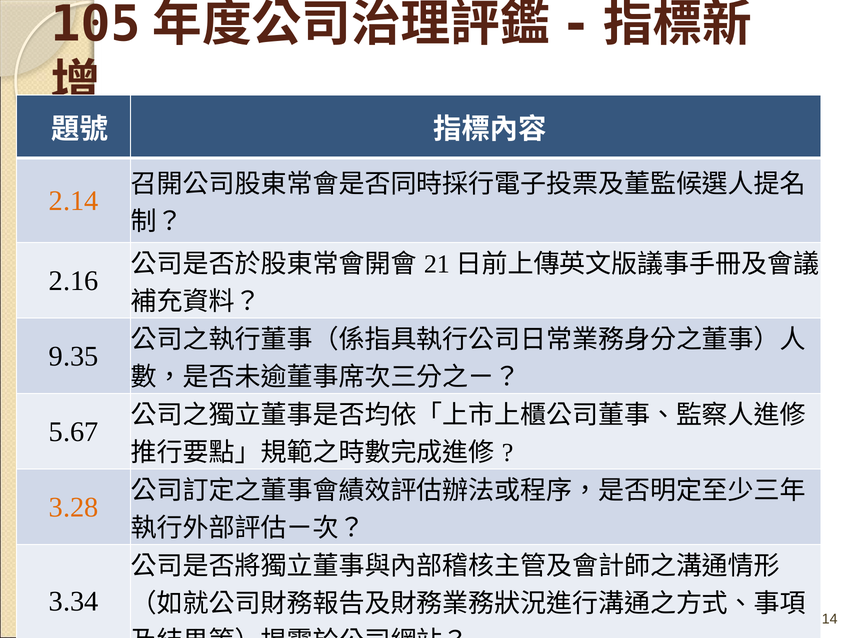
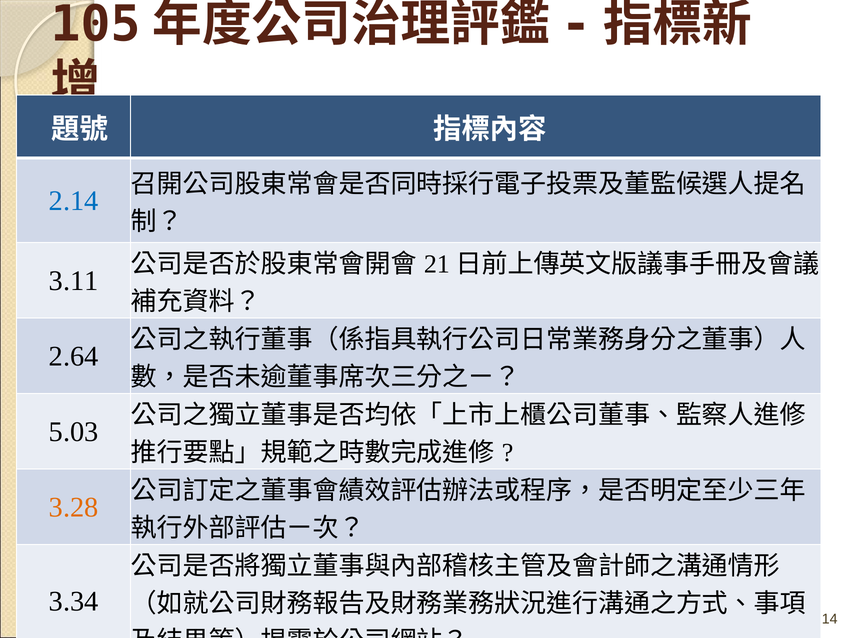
2.14 colour: orange -> blue (74, 201)
2.16: 2.16 -> 3.11 (74, 281)
9.35: 9.35 -> 2.64 (74, 356)
5.67: 5.67 -> 5.03 (74, 432)
